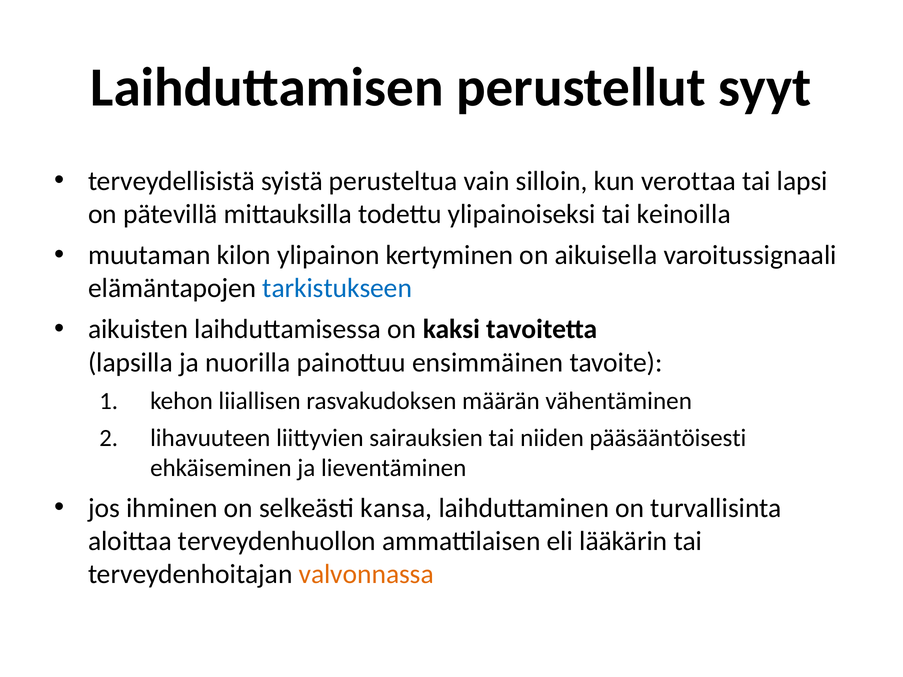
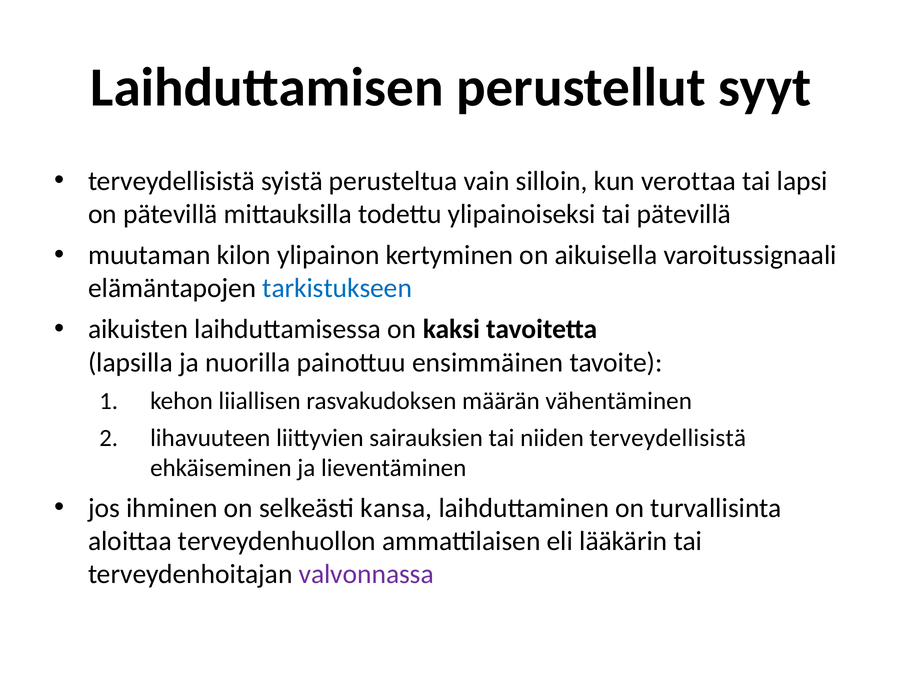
tai keinoilla: keinoilla -> pätevillä (684, 214)
niiden pääsääntöisesti: pääsääntöisesti -> terveydellisistä (668, 438)
valvonnassa colour: orange -> purple (366, 574)
